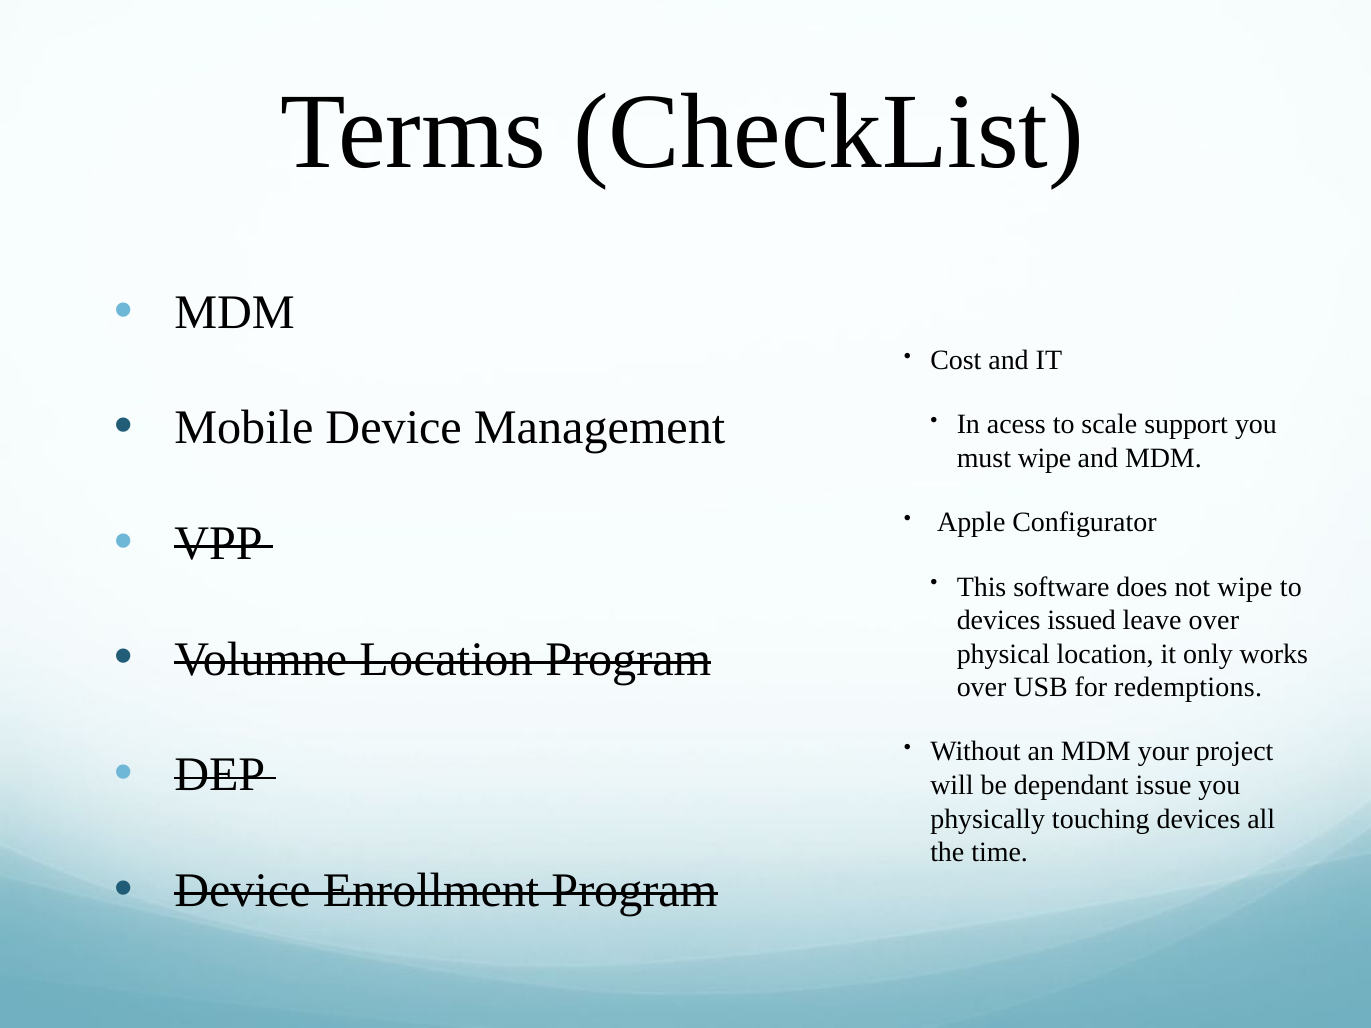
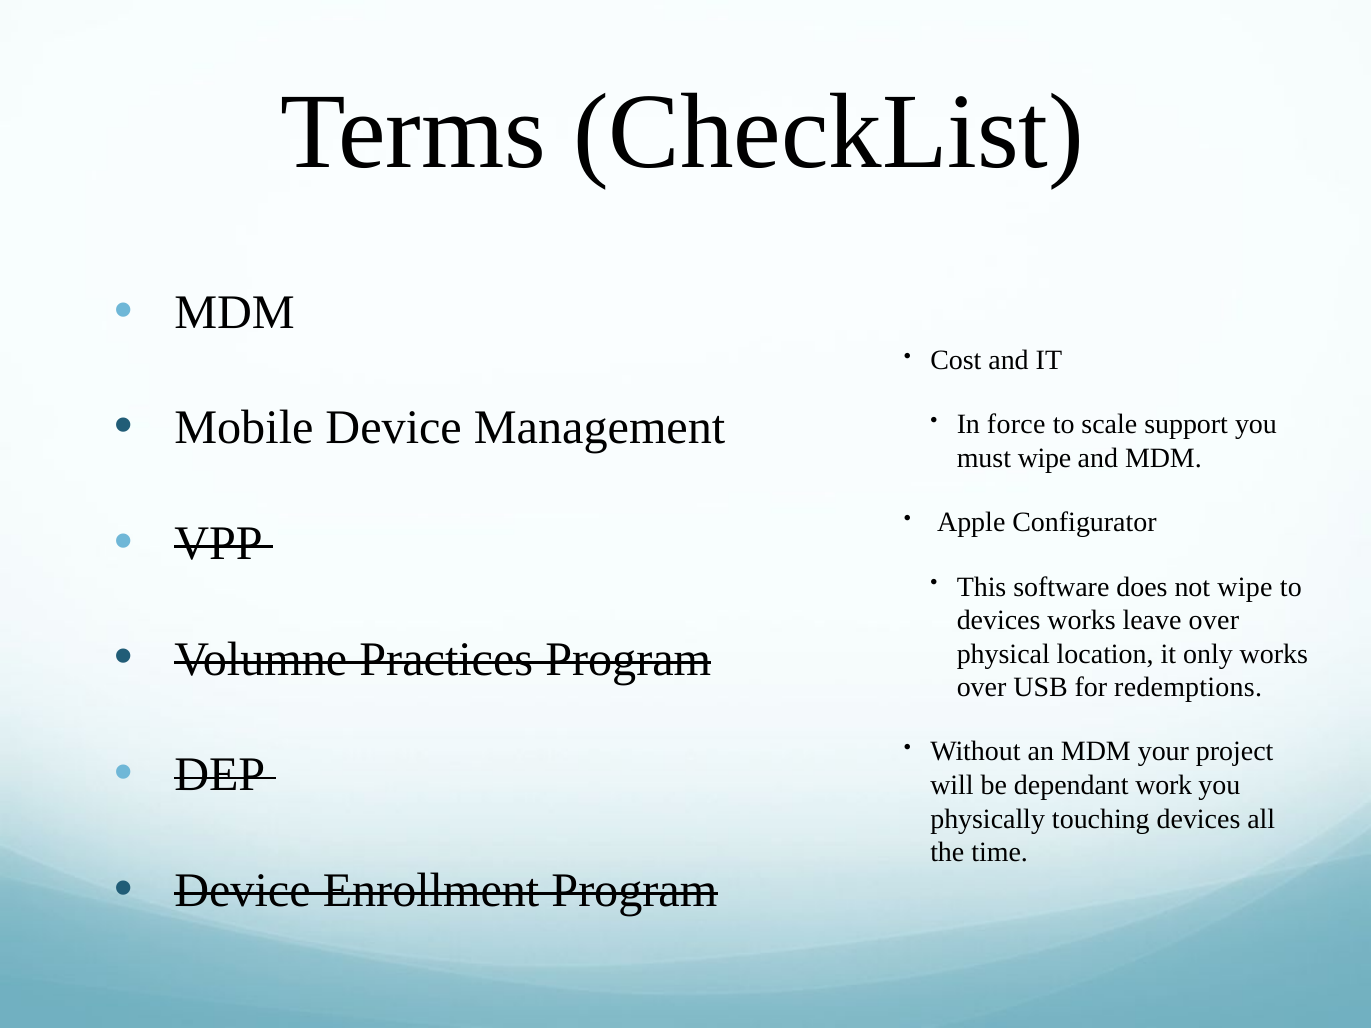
acess: acess -> force (1016, 425)
devices issued: issued -> works (1082, 620)
Volumne Location: Location -> Practices (446, 659)
issue: issue -> work (1164, 785)
